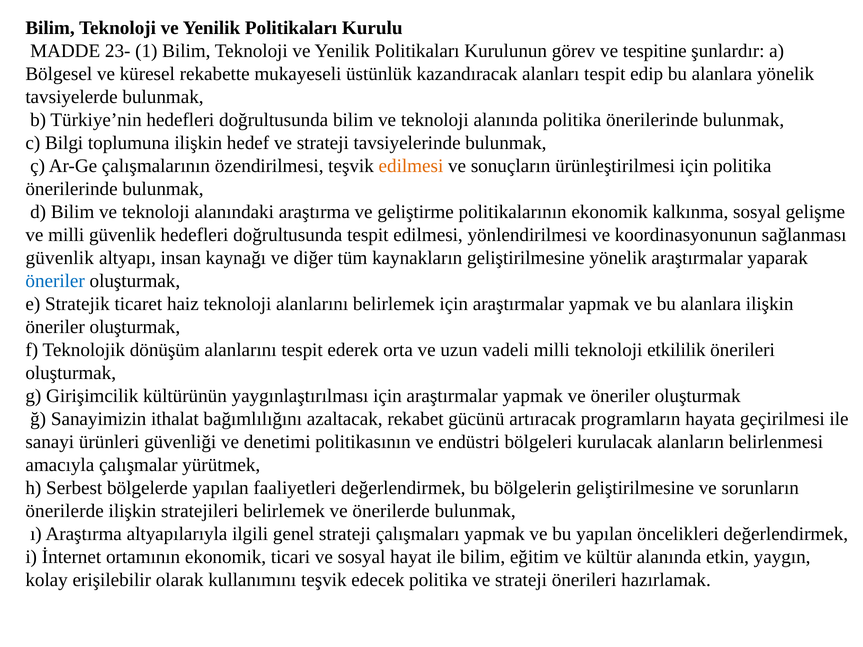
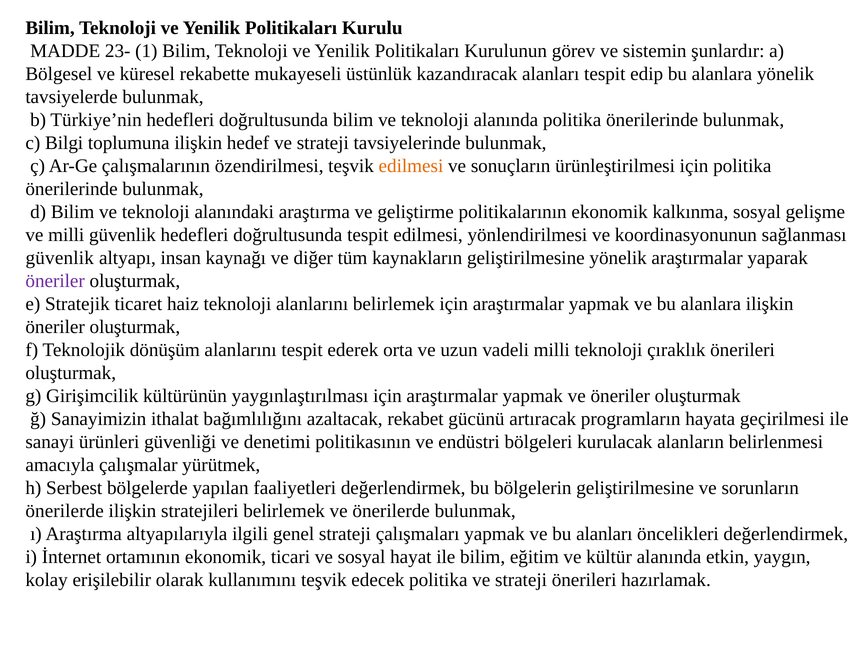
tespitine: tespitine -> sistemin (655, 51)
öneriler colour: blue -> purple (55, 281)
etkililik: etkililik -> çıraklık (676, 350)
bu yapılan: yapılan -> alanları (604, 534)
